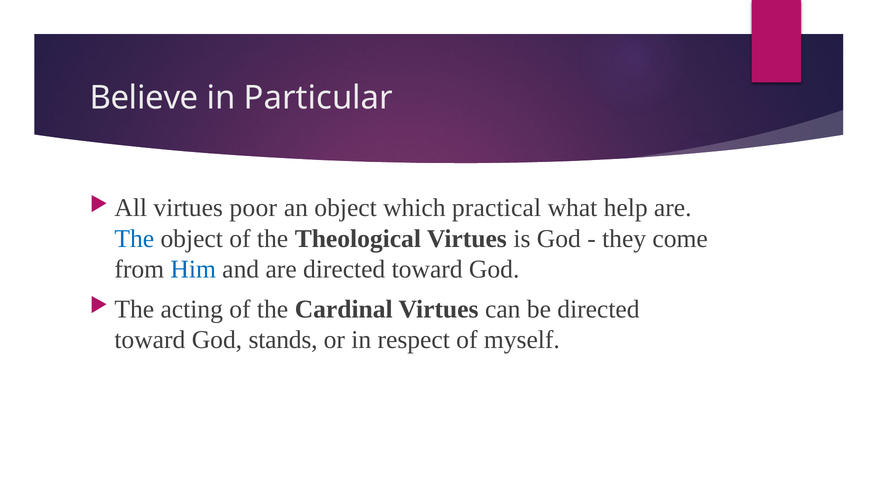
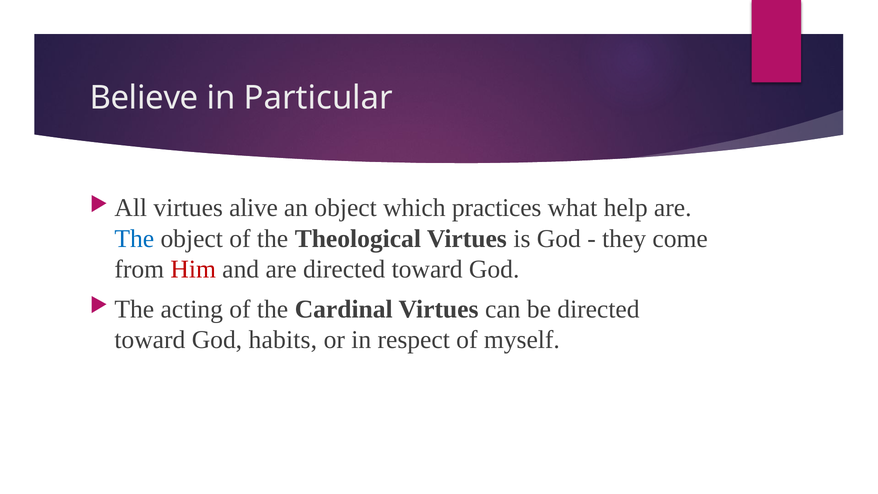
poor: poor -> alive (254, 208)
practical: practical -> practices (497, 208)
Him colour: blue -> red (193, 269)
stands: stands -> habits (283, 340)
